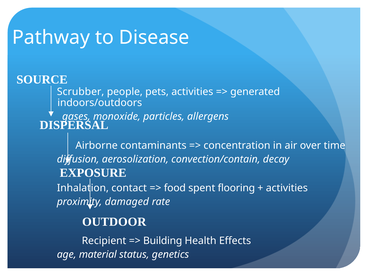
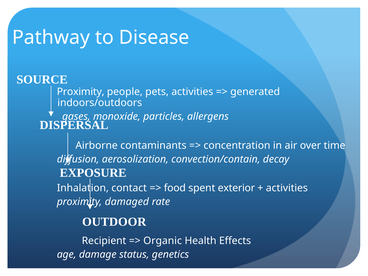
Scrubber: Scrubber -> Proximity (81, 92)
flooring: flooring -> exterior (236, 188)
Building: Building -> Organic (163, 241)
material: material -> damage (98, 255)
